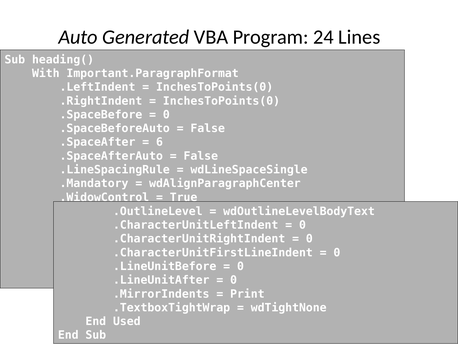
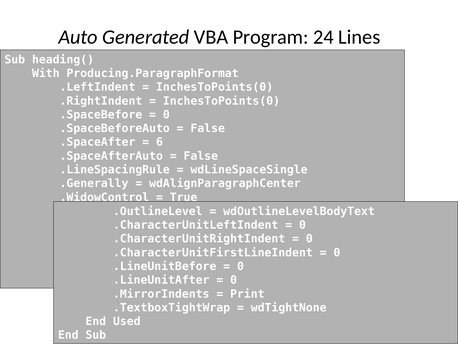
Important.ParagraphFormat: Important.ParagraphFormat -> Producing.ParagraphFormat (153, 73)
.Mandatory: .Mandatory -> .Generally (94, 183)
